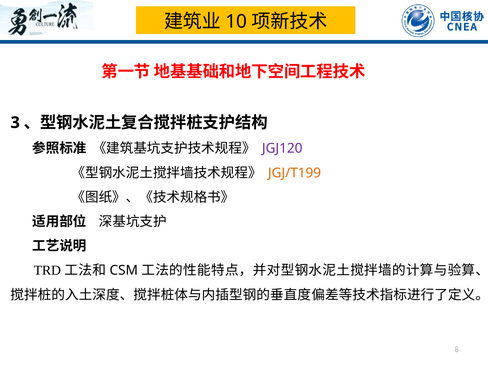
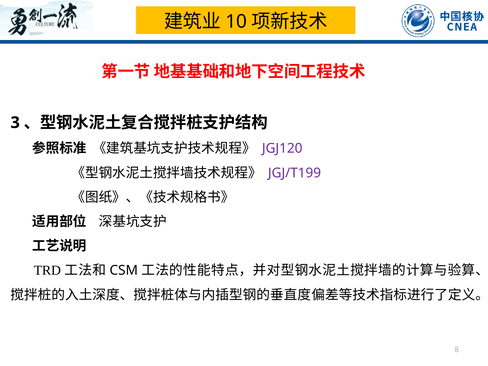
JGJ/T199 colour: orange -> purple (295, 173)
